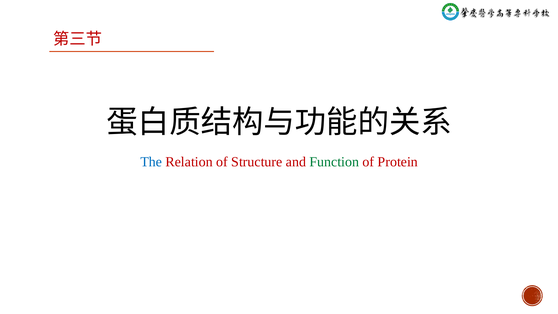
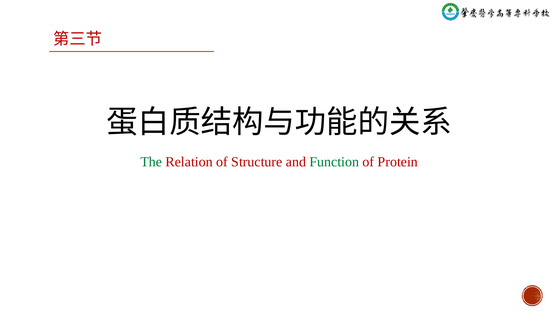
The colour: blue -> green (151, 162)
